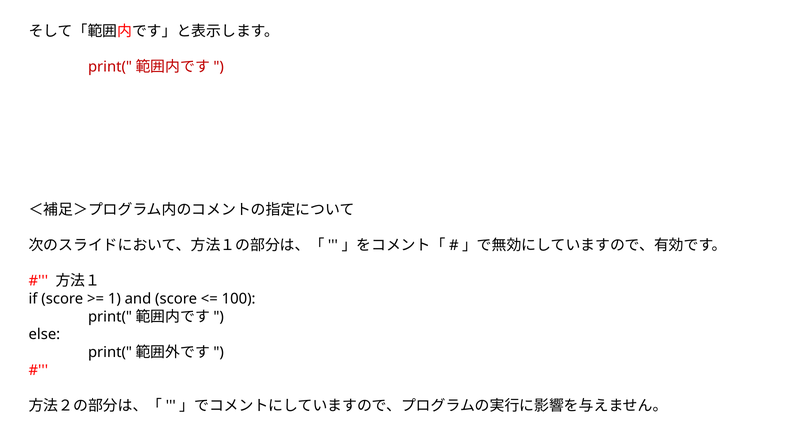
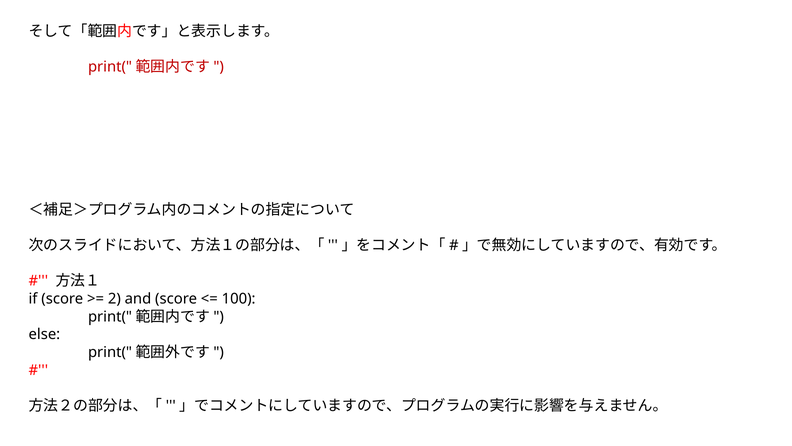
1: 1 -> 2 (114, 299)
